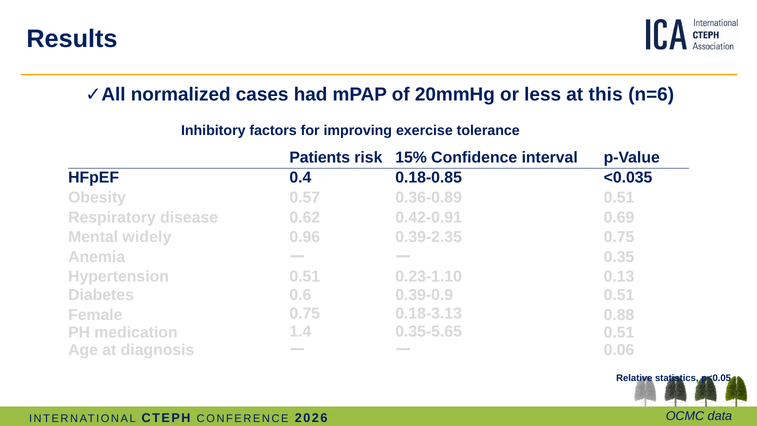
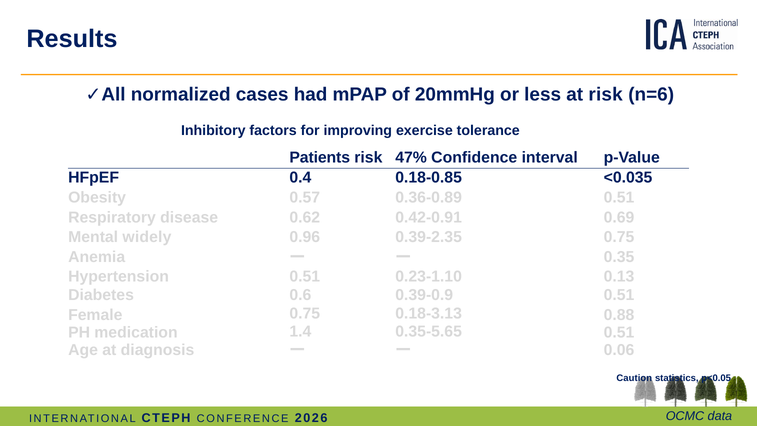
at this: this -> risk (606, 94)
15%: 15% -> 47% (411, 157)
Relative: Relative -> Caution (634, 378)
